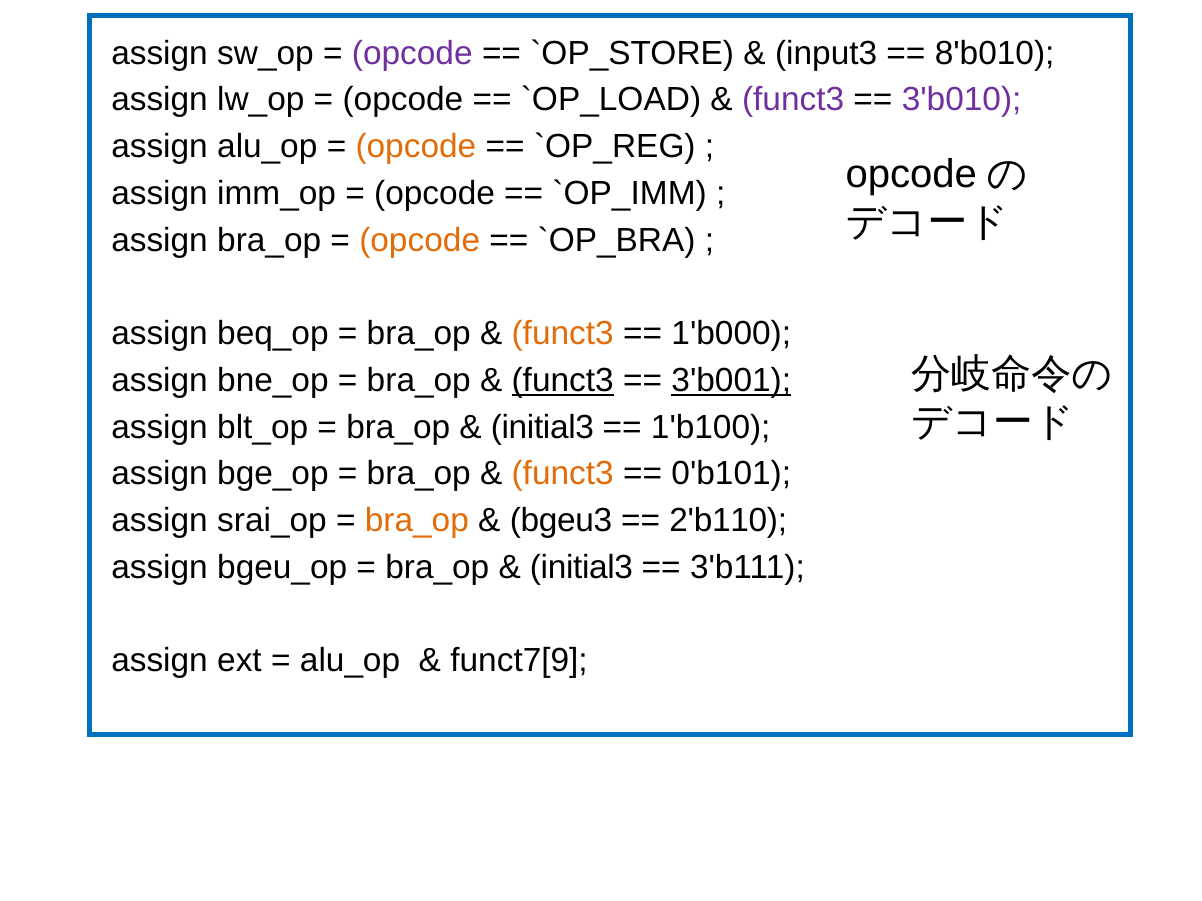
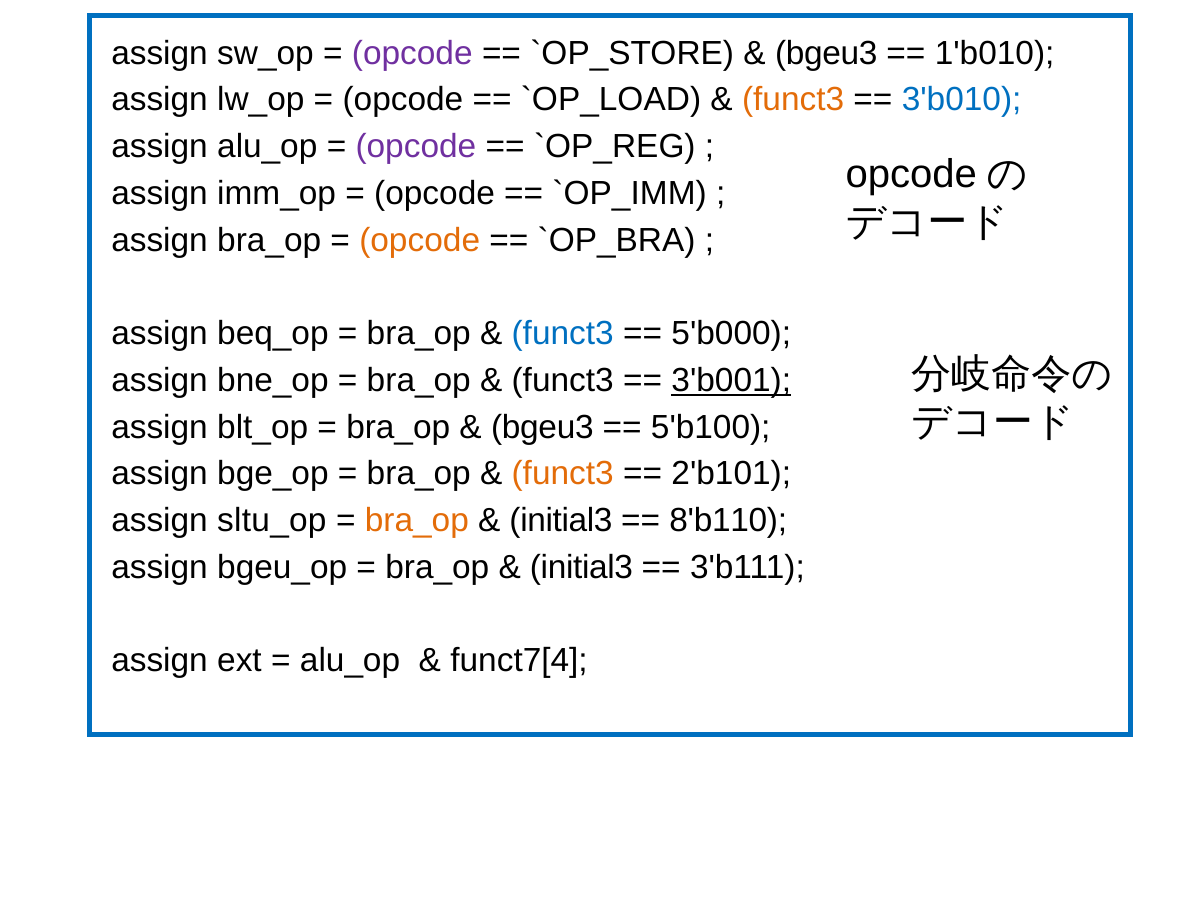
input3: input3 -> bgeu3 (826, 53)
8'b010: 8'b010 -> 1'b010 (995, 53)
funct3 colour: purple -> orange (793, 100)
3'b010 colour: purple -> blue (962, 100)
opcode colour: orange -> purple (416, 147)
funct3 colour: orange -> blue (563, 334)
1'b000: 1'b000 -> 5'b000 (731, 334)
funct3 underline: present -> none (563, 380)
initial3: initial3 -> bgeu3 (542, 427)
1'b100: 1'b100 -> 5'b100 (711, 427)
0'b101: 0'b101 -> 2'b101 (731, 474)
srai_op: srai_op -> sltu_op (272, 521)
bgeu3: bgeu3 -> initial3 (561, 521)
2'b110: 2'b110 -> 8'b110 (728, 521)
funct7[9: funct7[9 -> funct7[4 (519, 661)
